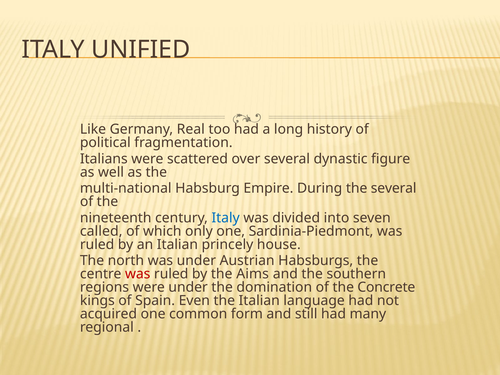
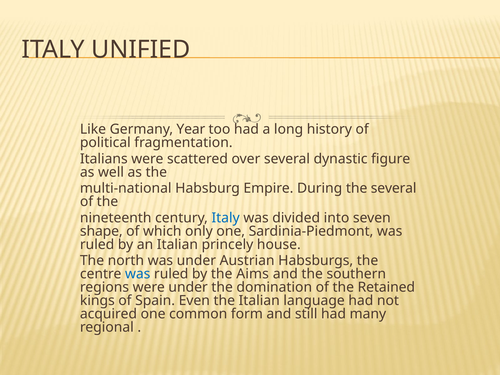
Real: Real -> Year (191, 129)
called: called -> shape (101, 231)
was colour: red -> blue (138, 274)
Concrete: Concrete -> Retained (386, 287)
